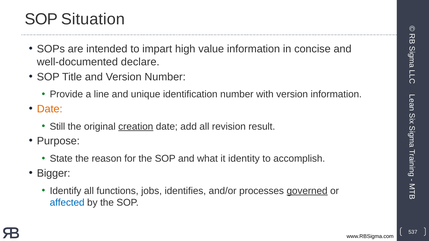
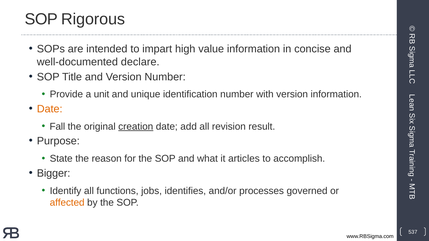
Situation: Situation -> Rigorous (93, 19)
line: line -> unit (102, 95)
Still: Still -> Fall (57, 127)
identity: identity -> articles (244, 159)
governed underline: present -> none (307, 191)
affected colour: blue -> orange (67, 203)
